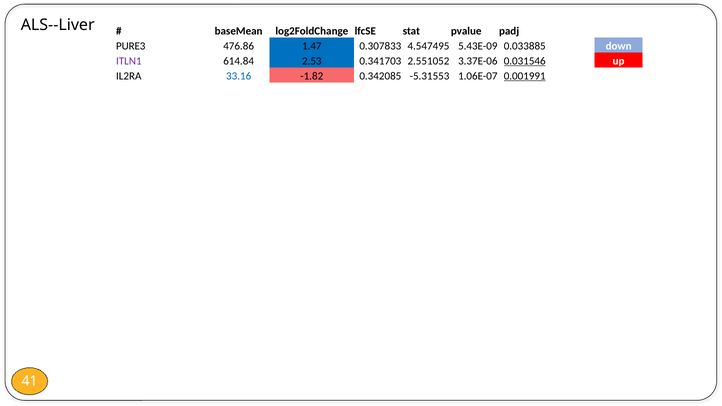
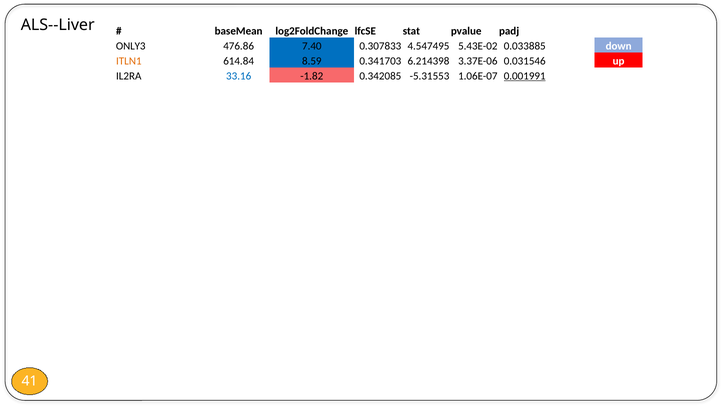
PURE3: PURE3 -> ONLY3 (131, 46)
1.47: 1.47 -> 7.40 (312, 46)
5.43E-09: 5.43E-09 -> 5.43E-02 (478, 46)
ITLN1 colour: purple -> orange (129, 61)
2.53: 2.53 -> 8.59 (312, 61)
2.551052: 2.551052 -> 6.214398 (428, 61)
0.031546 underline: present -> none (525, 61)
